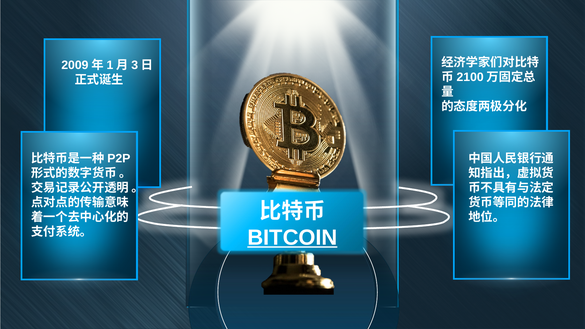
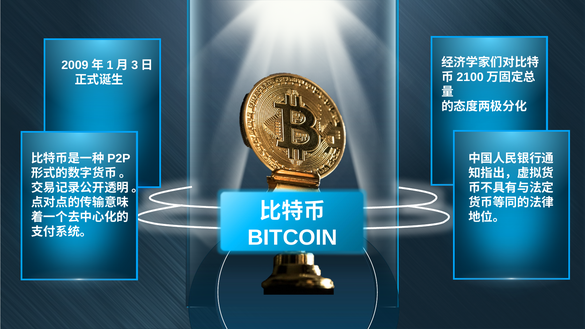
BITCOIN underline: present -> none (292, 238)
